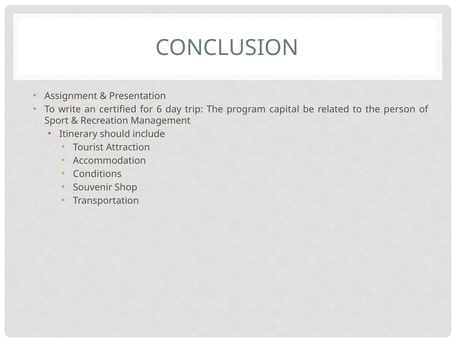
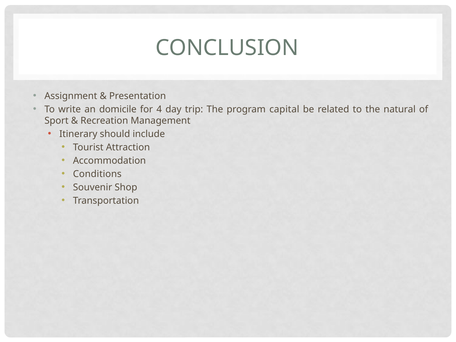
certified: certified -> domicile (118, 109)
6: 6 -> 4 (159, 109)
person: person -> natural (400, 109)
